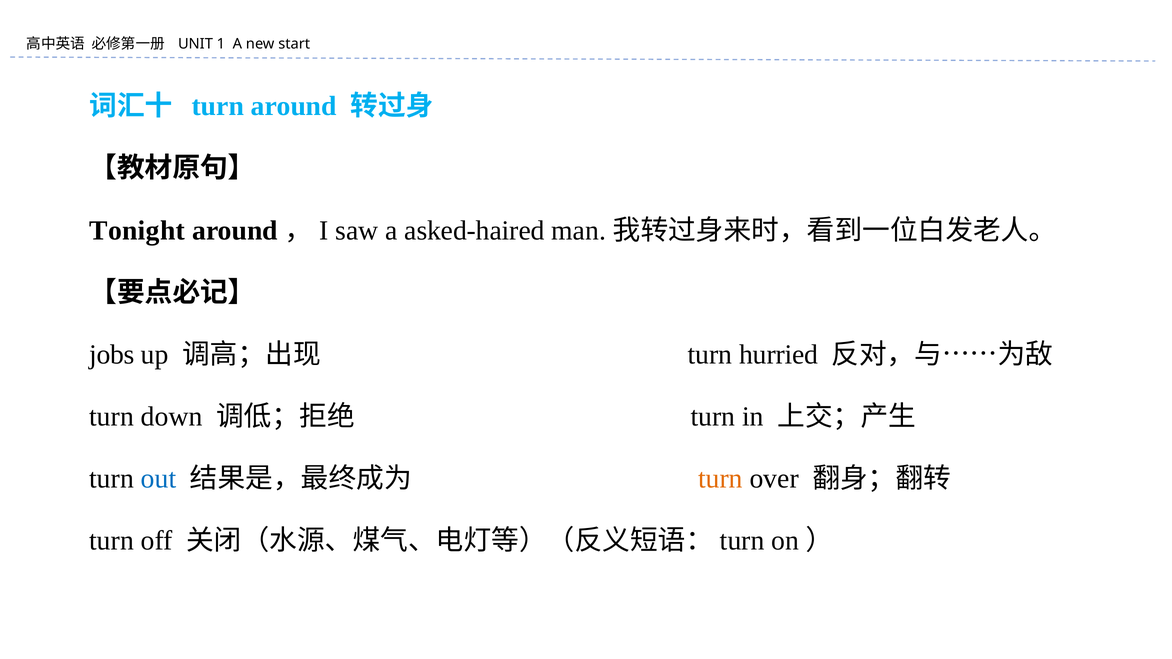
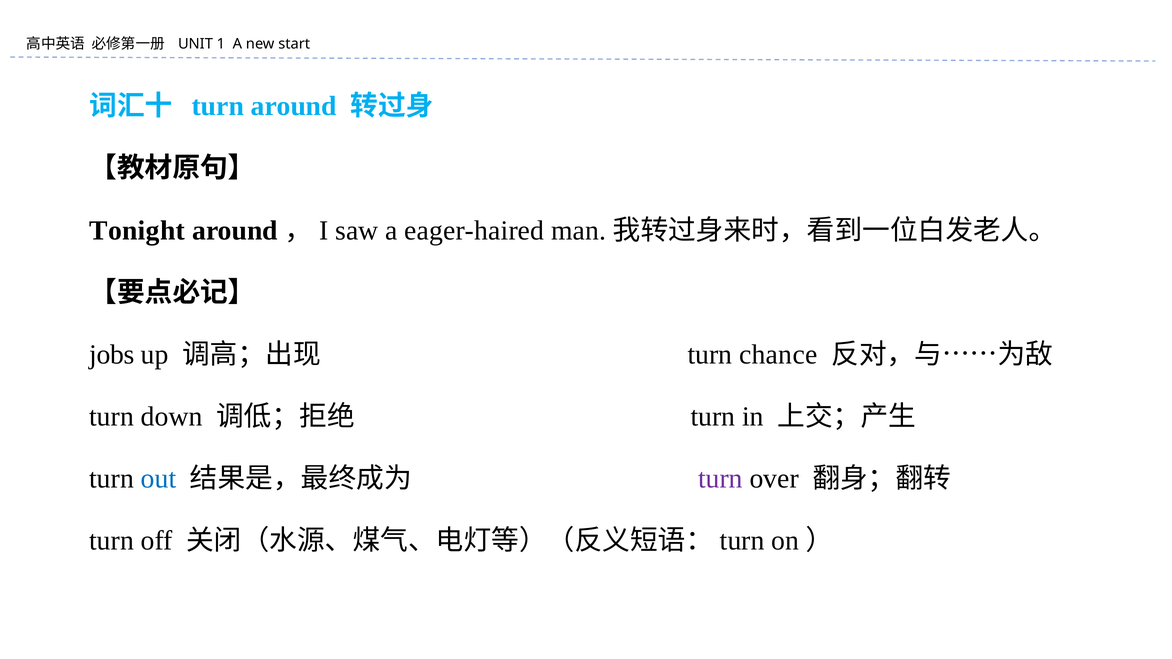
asked-haired: asked-haired -> eager-haired (474, 230)
hurried: hurried -> chance (778, 355)
turn colour: orange -> purple (720, 479)
